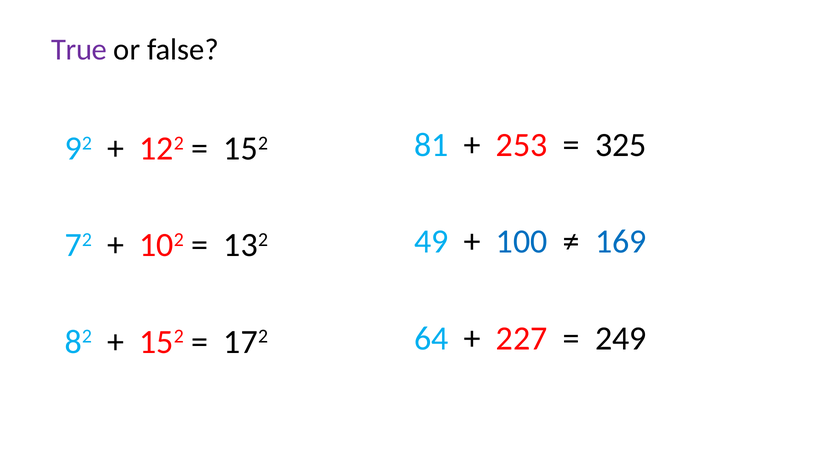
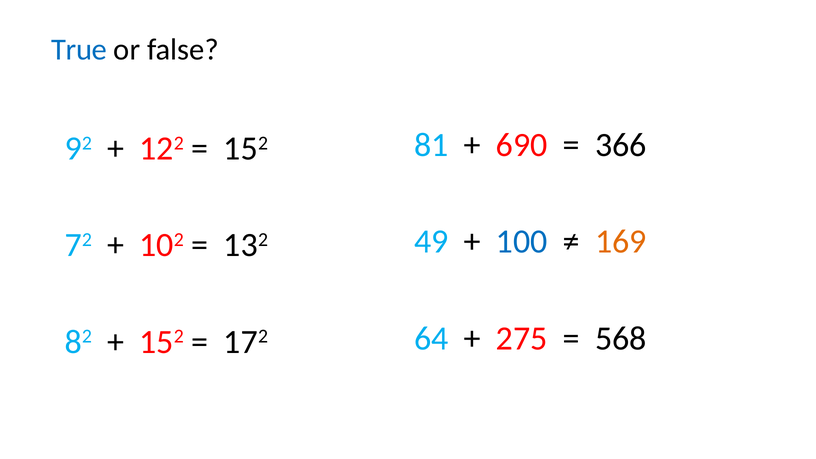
True colour: purple -> blue (79, 50)
253: 253 -> 690 (522, 145)
325: 325 -> 366 (621, 145)
169 colour: blue -> orange (621, 242)
227: 227 -> 275 (522, 338)
249: 249 -> 568 (621, 338)
